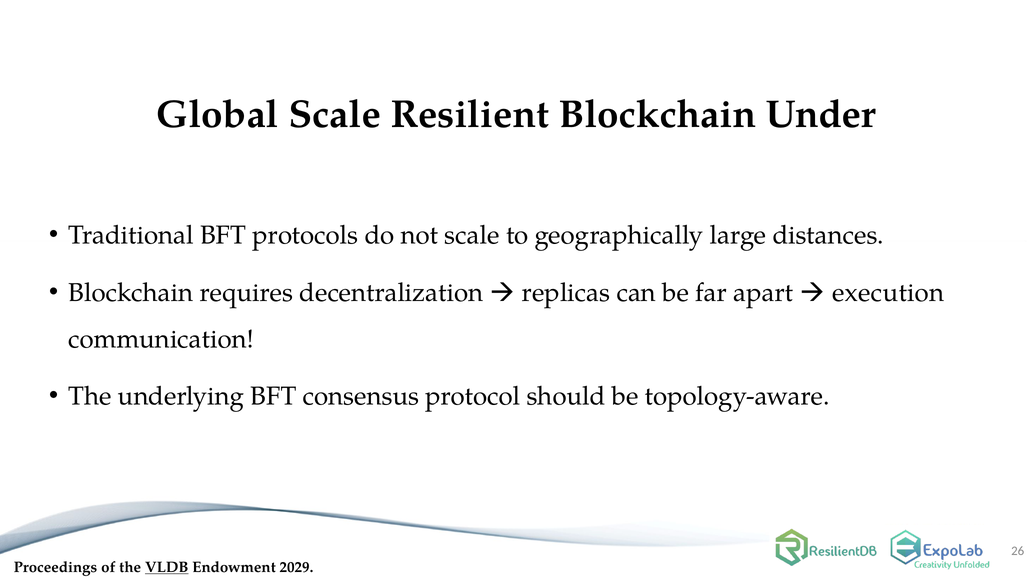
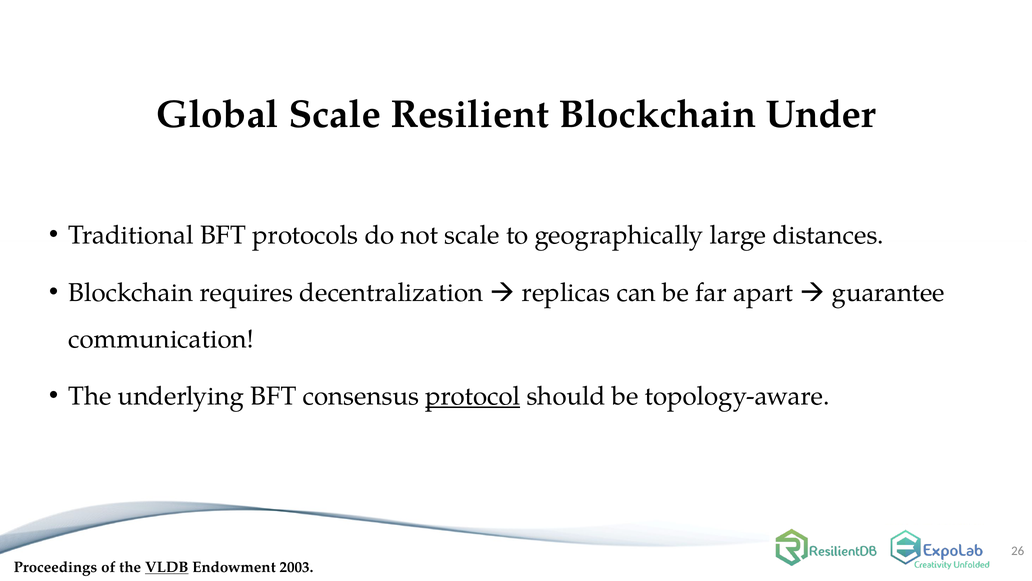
execution: execution -> guarantee (888, 292)
protocol underline: none -> present (473, 396)
2029: 2029 -> 2003 (296, 567)
